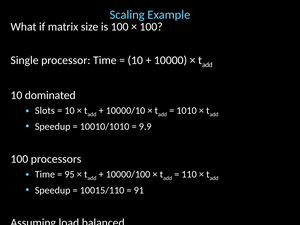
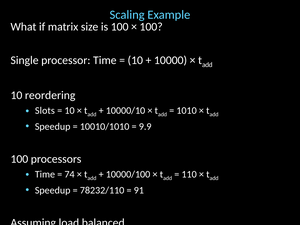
dominated: dominated -> reordering (50, 95)
95: 95 -> 74 (70, 174)
10015/110: 10015/110 -> 78232/110 (102, 190)
